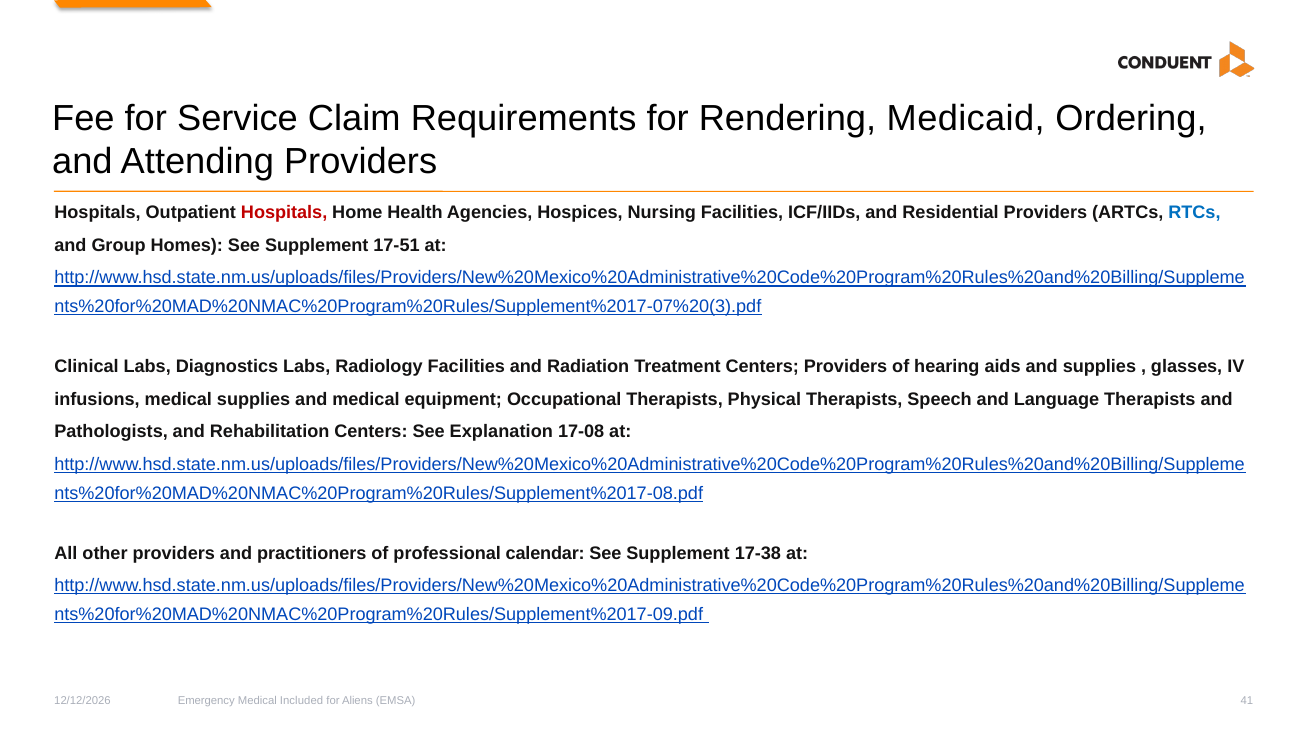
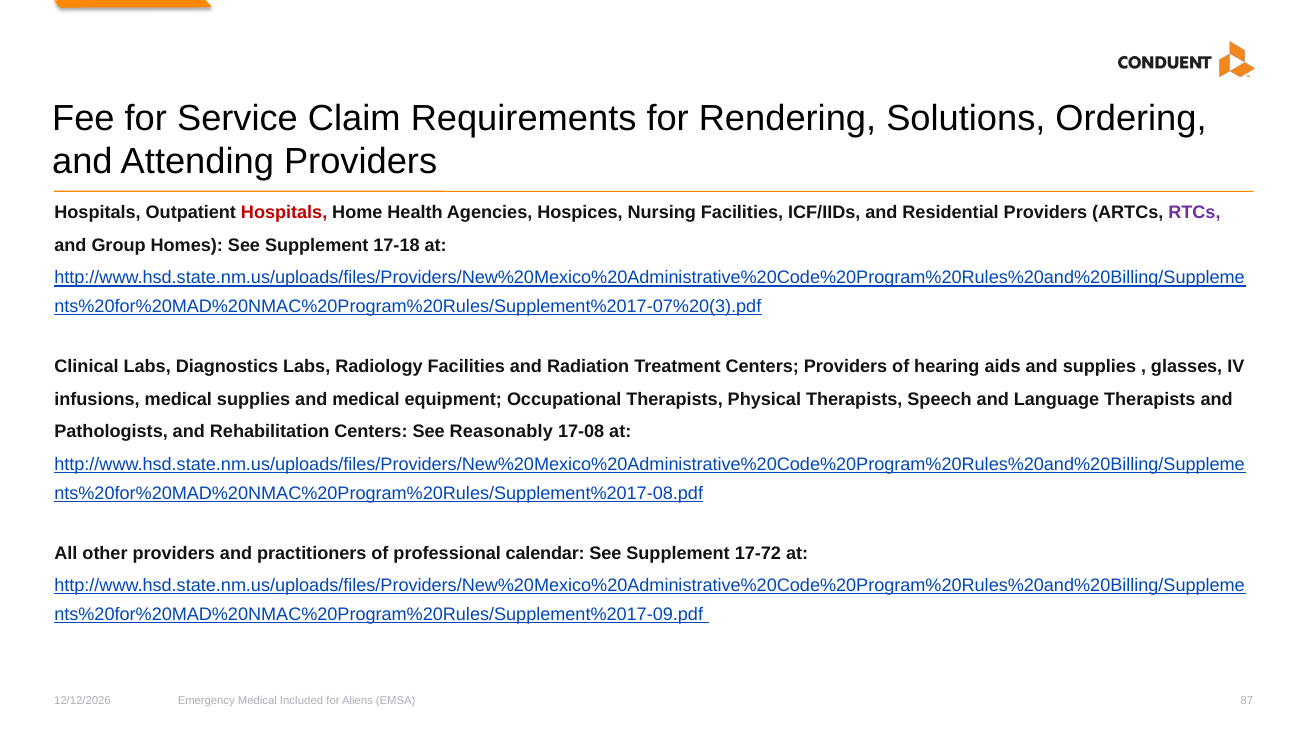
Medicaid: Medicaid -> Solutions (966, 118)
RTCs colour: blue -> purple (1194, 213)
17-51: 17-51 -> 17-18 (397, 245)
Explanation: Explanation -> Reasonably (501, 432)
17-38: 17-38 -> 17-72 (758, 553)
41: 41 -> 87 (1247, 701)
